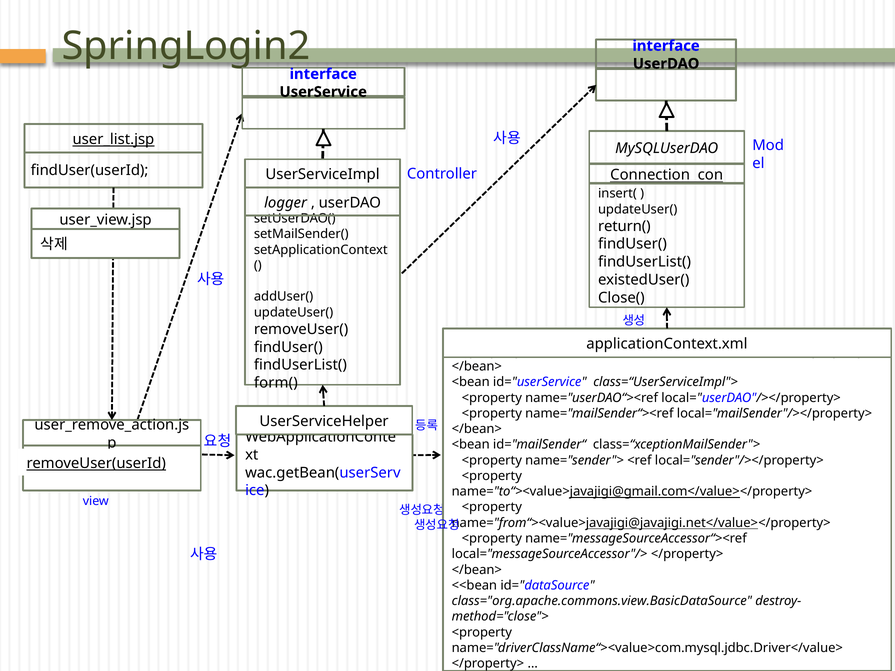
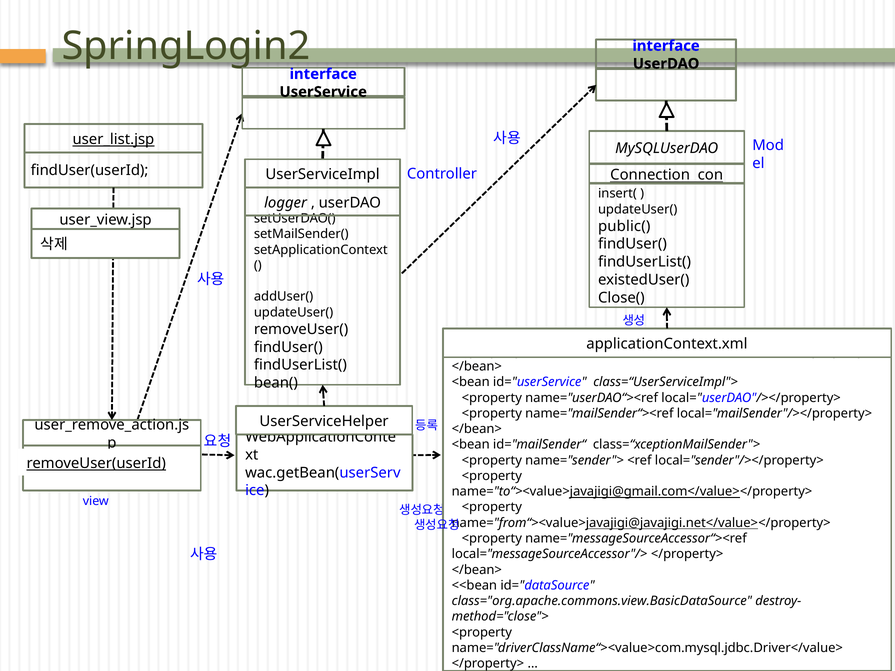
return(: return( -> public( (624, 226)
form(: form( -> bean( (276, 383)
